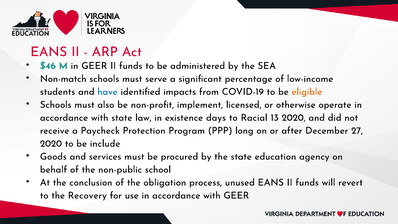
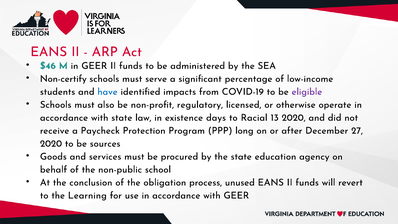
Non-match: Non-match -> Non-certify (63, 79)
eligible colour: orange -> purple (307, 92)
implement: implement -> regulatory (200, 105)
include: include -> sources (105, 143)
Recovery: Recovery -> Learning (87, 195)
